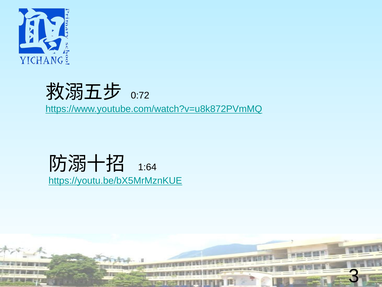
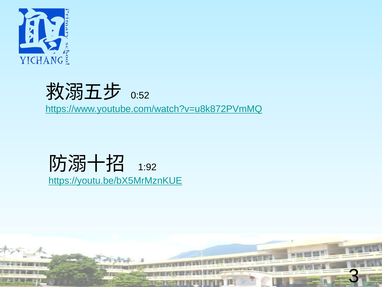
0:72: 0:72 -> 0:52 (140, 95)
1:64: 1:64 -> 1:92 (147, 167)
